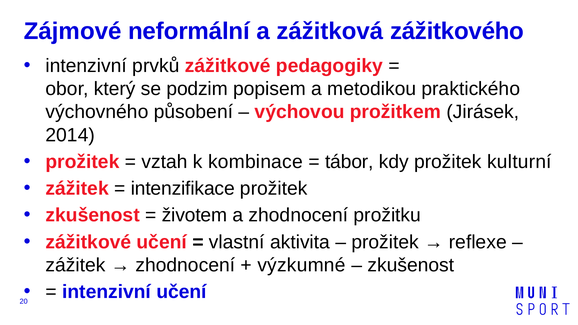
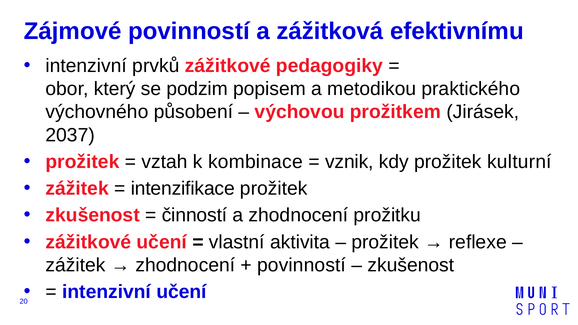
Zájmové neformální: neformální -> povinností (189, 31)
zážitkového: zážitkového -> efektivnímu (457, 31)
2014: 2014 -> 2037 (70, 135)
tábor: tábor -> vznik (349, 162)
životem: životem -> činností (195, 215)
výzkumné: výzkumné -> povinností (302, 265)
